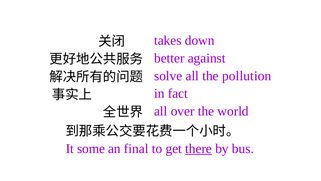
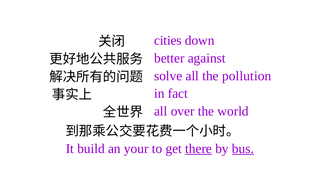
takes: takes -> cities (168, 40)
some: some -> build (91, 148)
final: final -> your (136, 148)
bus underline: none -> present (243, 148)
